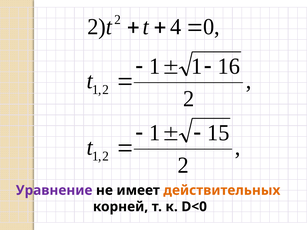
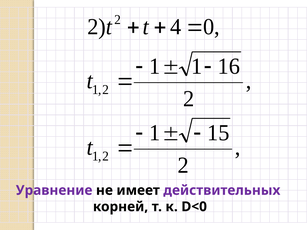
действительных colour: orange -> purple (222, 191)
